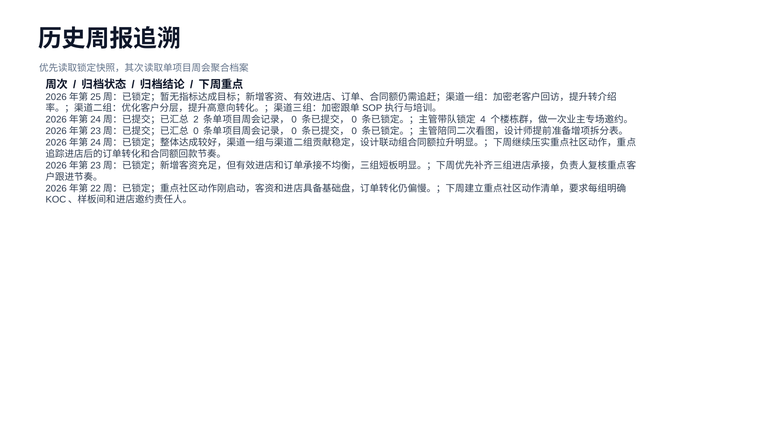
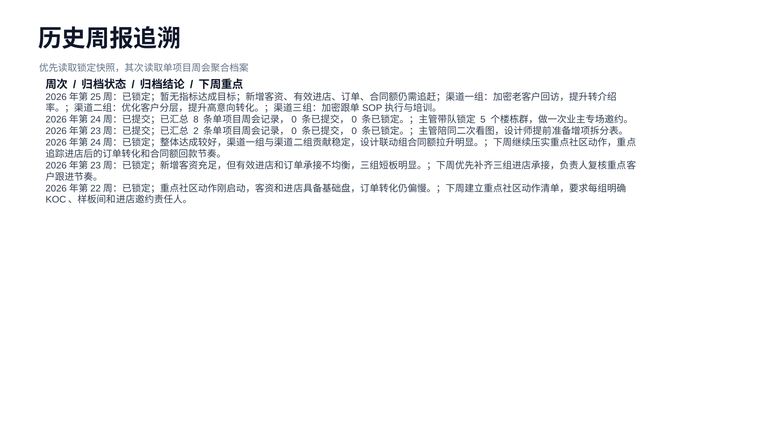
2: 2 -> 8 (196, 120)
4: 4 -> 5 (483, 120)
0: 0 -> 2 (196, 131)
